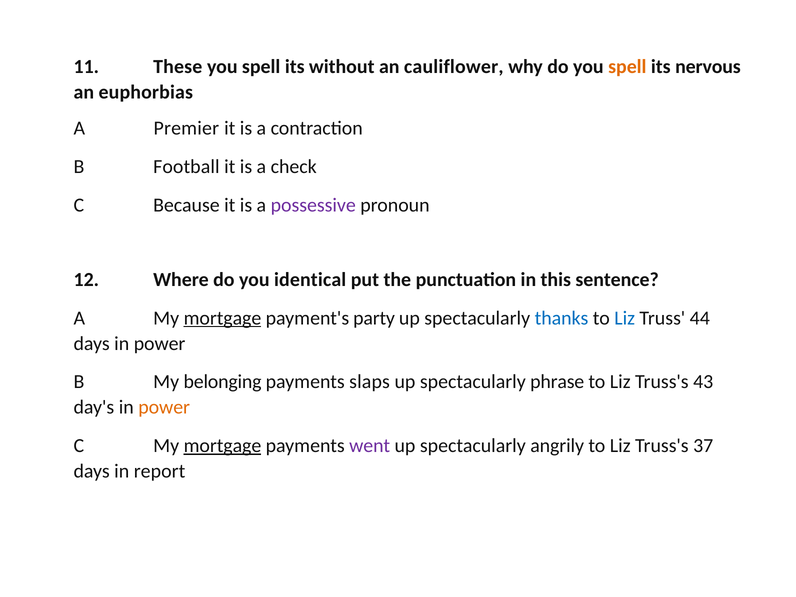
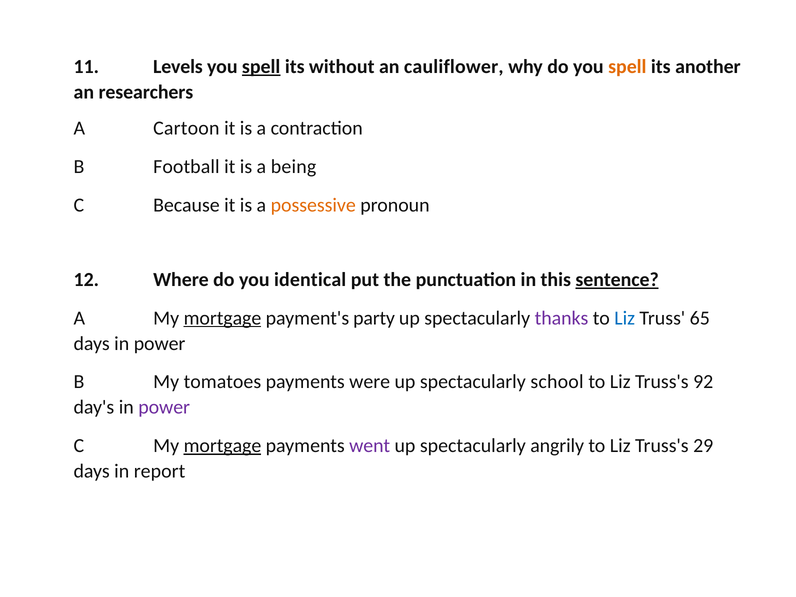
These: These -> Levels (178, 67)
spell underline: none -> present (261, 67)
nervous: nervous -> another (708, 67)
euphorbias: euphorbias -> researchers (146, 92)
Premier: Premier -> Cartoon (186, 128)
check: check -> being (294, 167)
possessive colour: purple -> orange (313, 205)
sentence underline: none -> present (617, 280)
thanks colour: blue -> purple (562, 318)
44: 44 -> 65 (700, 318)
belonging: belonging -> tomatoes (222, 382)
slaps: slaps -> were (370, 382)
phrase: phrase -> school (557, 382)
43: 43 -> 92 (703, 382)
power colour: orange -> purple (164, 407)
37: 37 -> 29 (703, 446)
